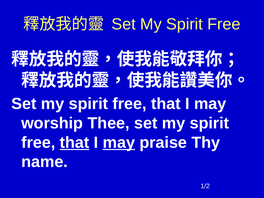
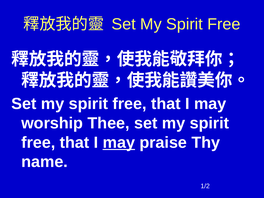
that underline: present -> none (75, 142)
